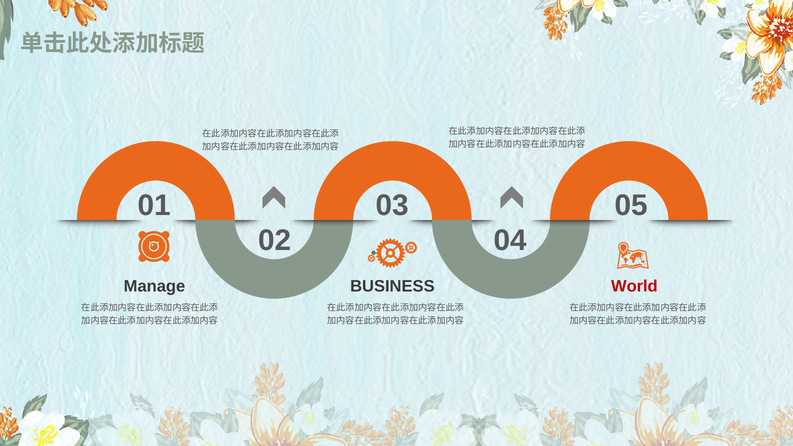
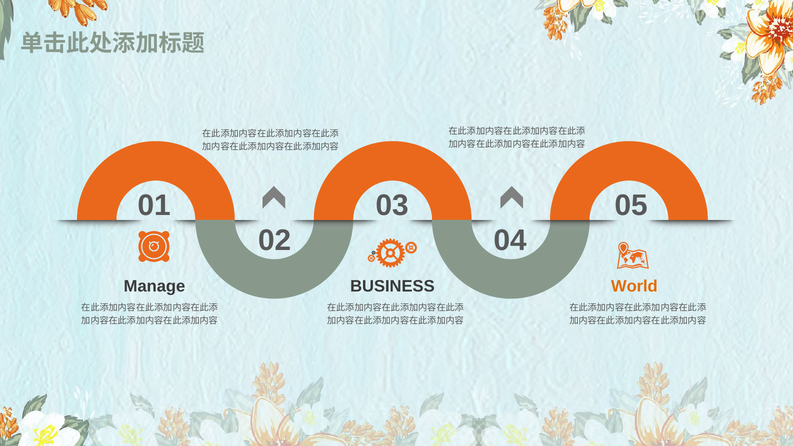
World colour: red -> orange (634, 286)
